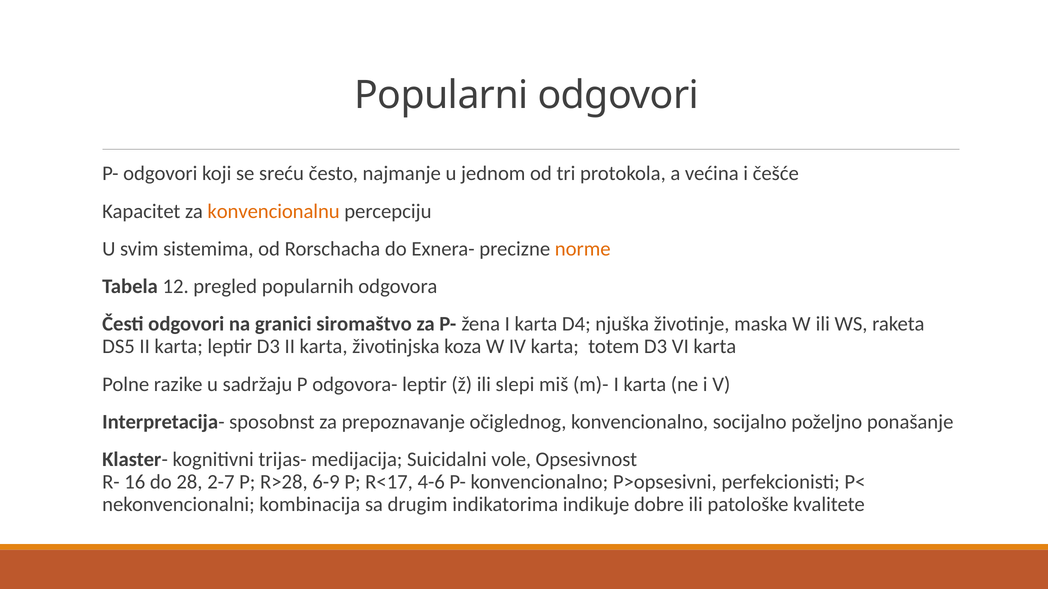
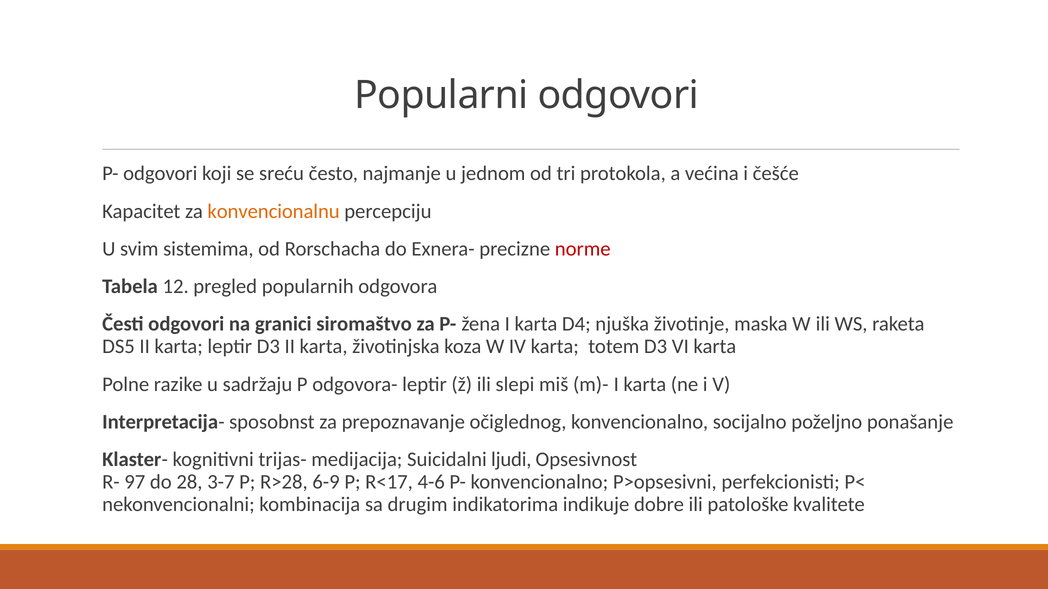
norme colour: orange -> red (583, 249)
vole: vole -> ljudi (511, 460)
16: 16 -> 97 (135, 482)
2-7: 2-7 -> 3-7 (221, 482)
